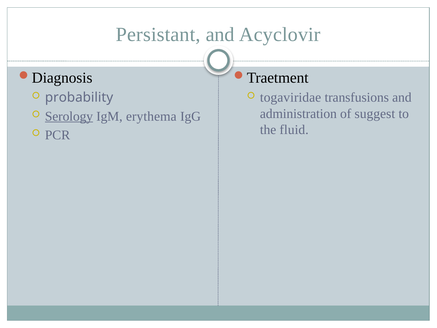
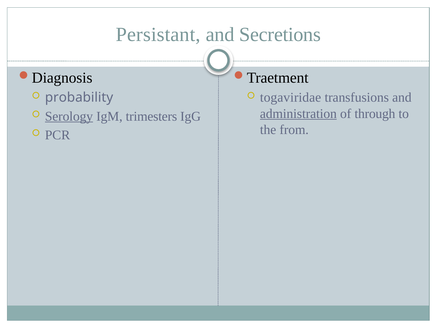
Acyclovir: Acyclovir -> Secretions (280, 34)
administration underline: none -> present (298, 114)
suggest: suggest -> through (375, 114)
erythema: erythema -> trimesters (151, 116)
fluid: fluid -> from (294, 130)
